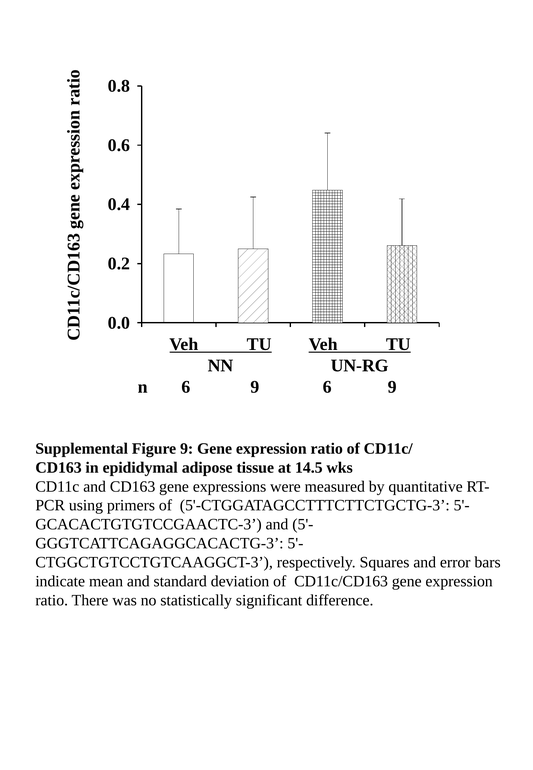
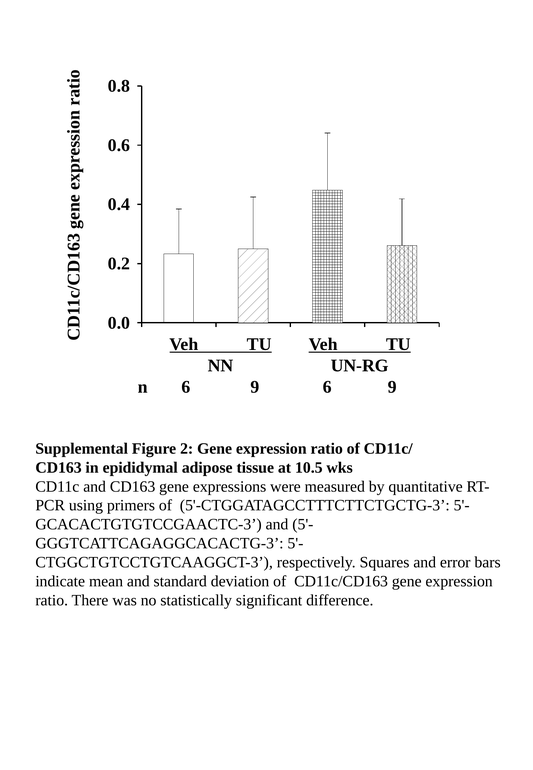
Figure 9: 9 -> 2 (187, 449)
14.5: 14.5 -> 10.5 (309, 467)
